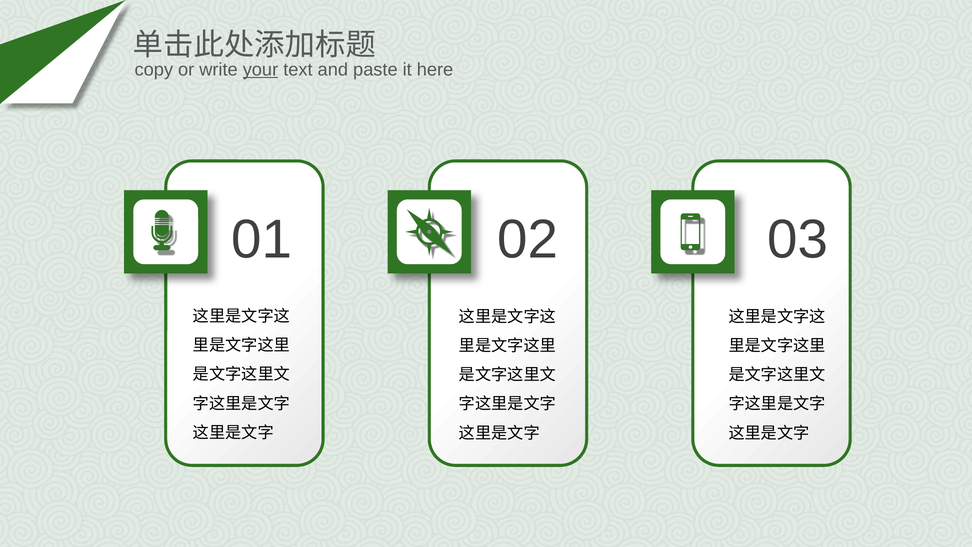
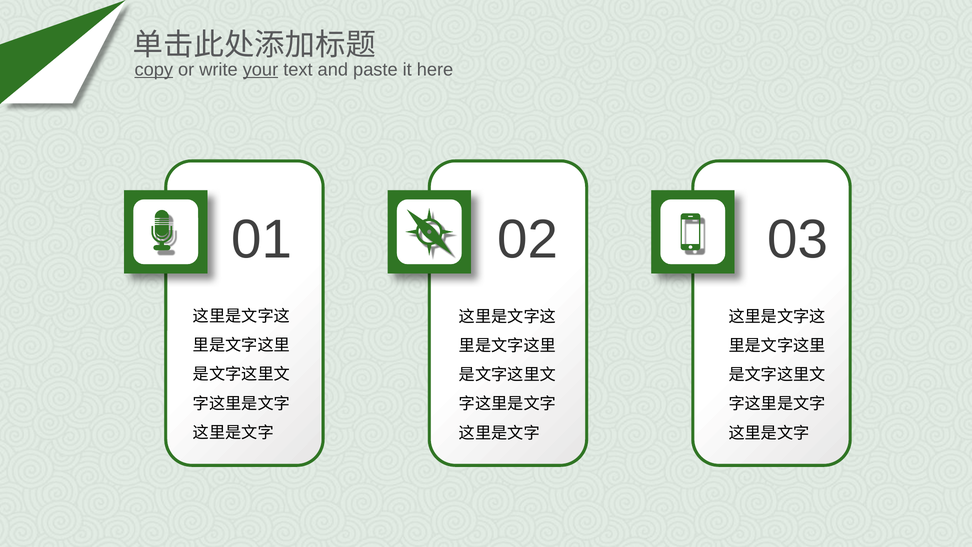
copy underline: none -> present (154, 70)
